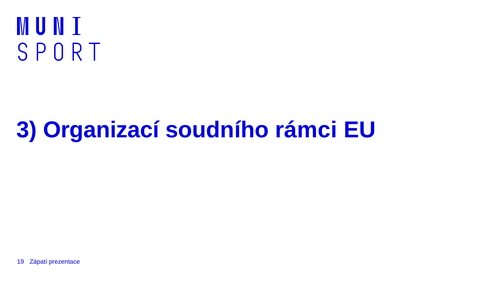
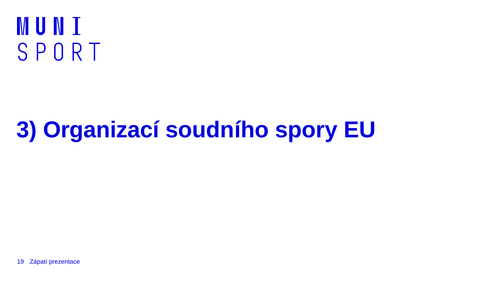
rámci: rámci -> spory (306, 130)
